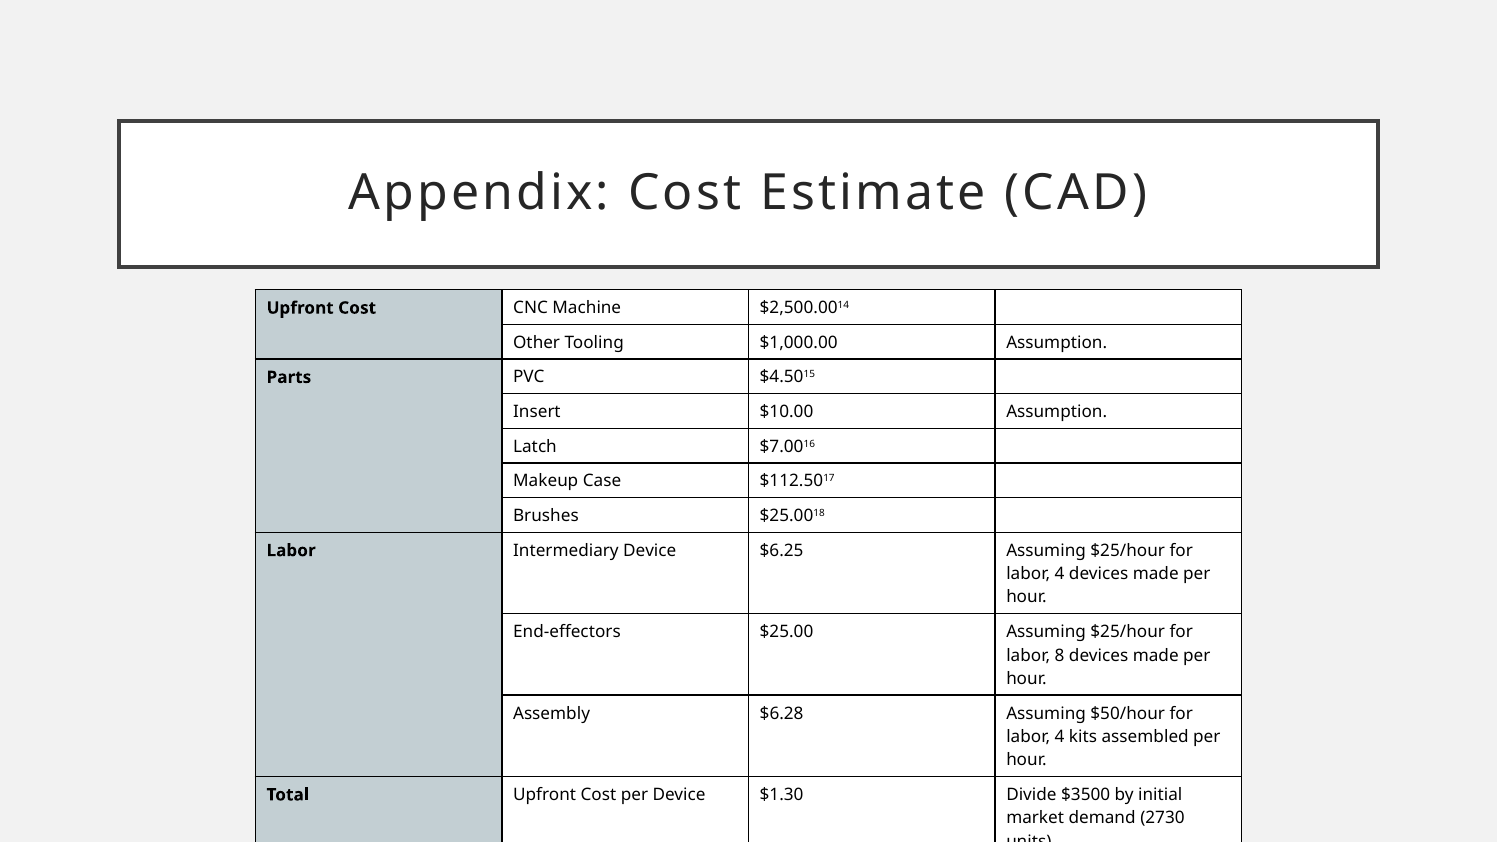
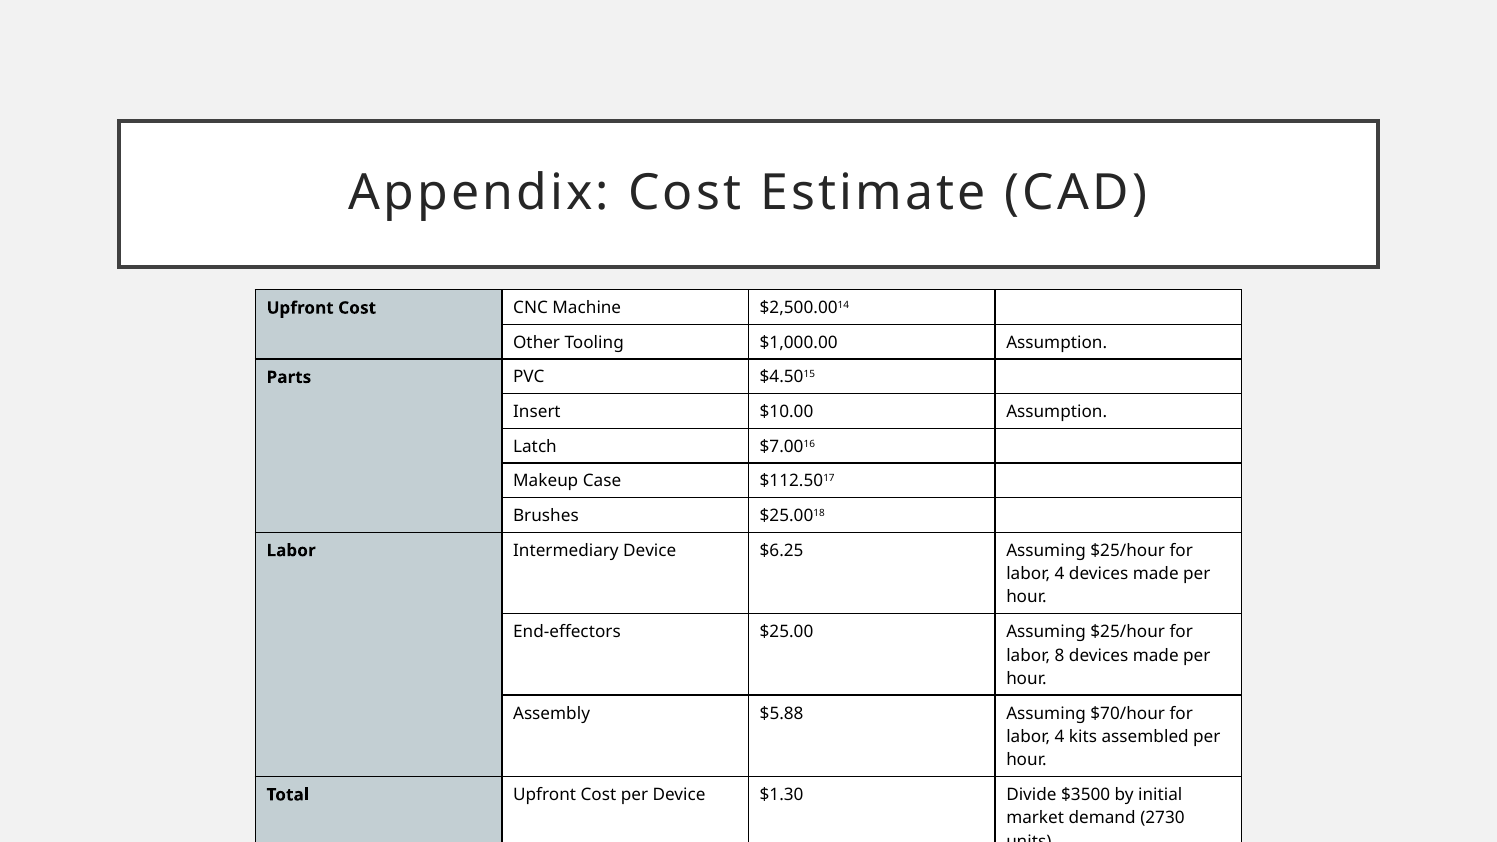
$6.28: $6.28 -> $5.88 (782, 713)
$50/hour: $50/hour -> $70/hour (1128, 713)
